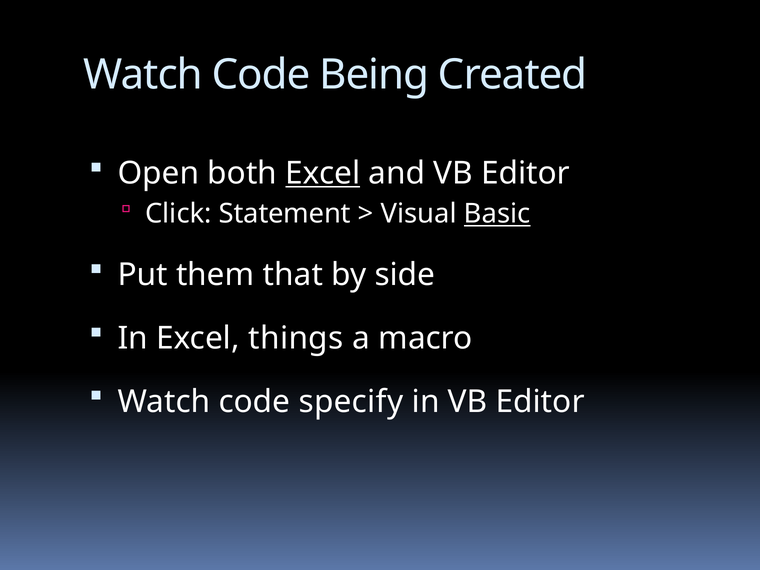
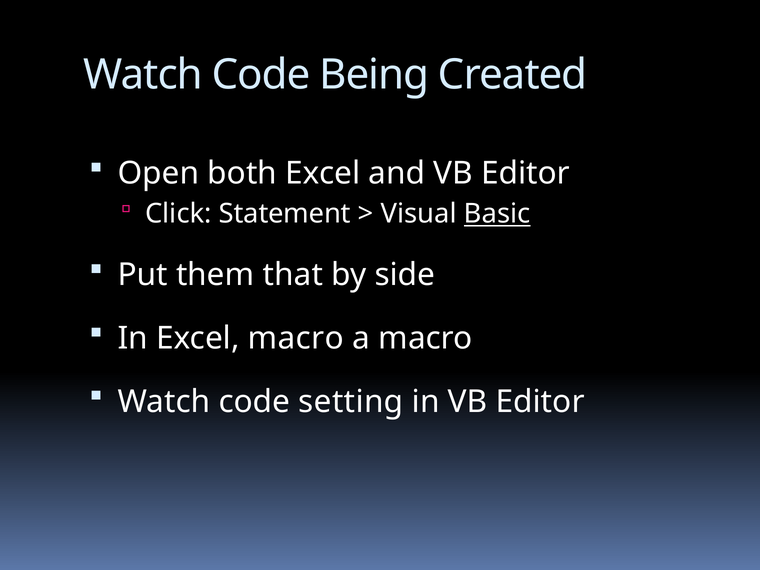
Excel underline: present -> none (323, 173)
Excel things: things -> macro (296, 338)
specify: specify -> setting (351, 402)
